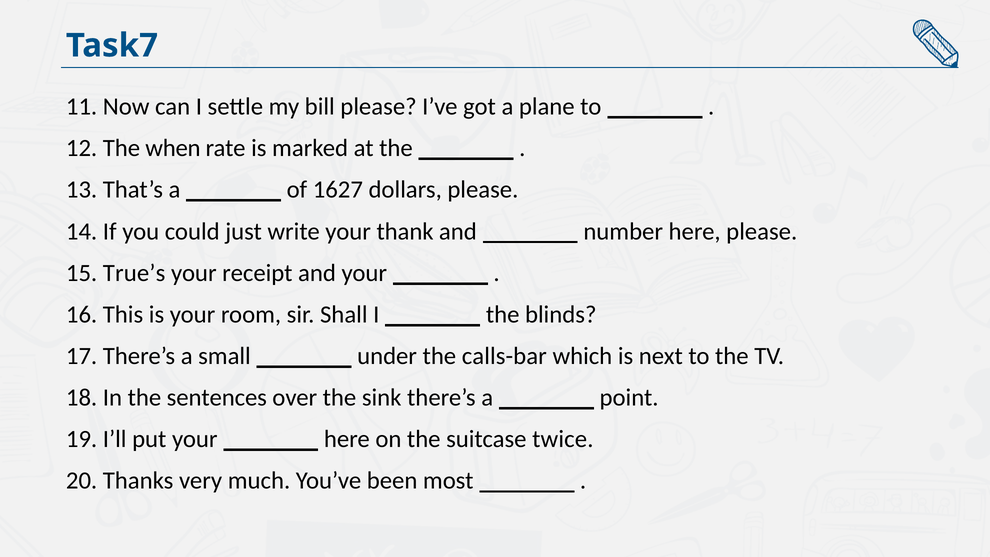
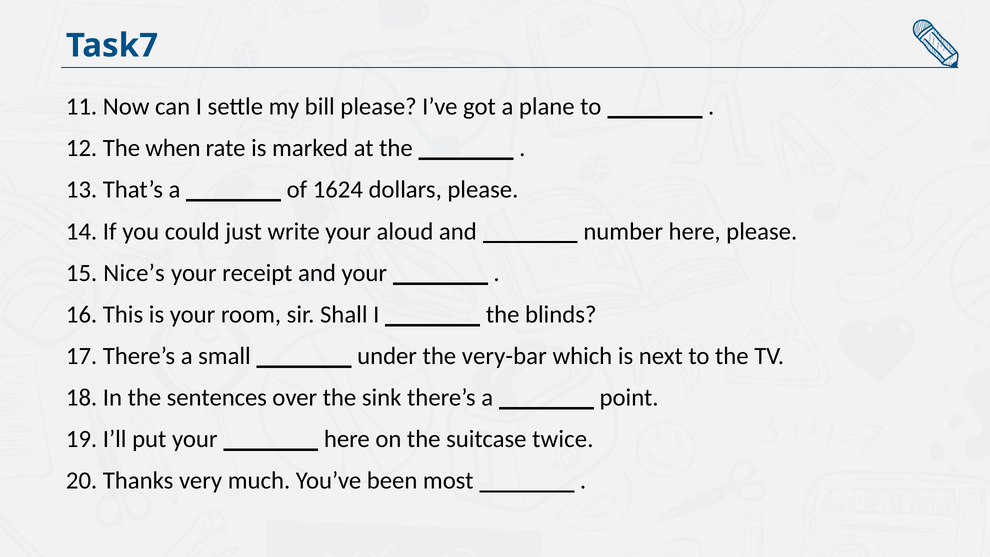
1627: 1627 -> 1624 (338, 190)
thank: thank -> aloud (405, 231)
True’s: True’s -> Nice’s (134, 273)
calls-bar: calls-bar -> very-bar (504, 356)
